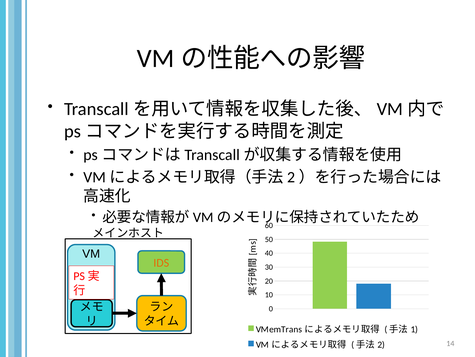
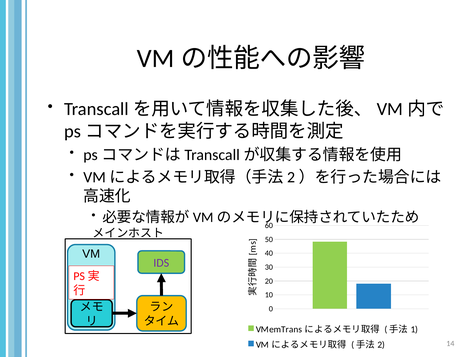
IDS colour: orange -> purple (161, 262)
